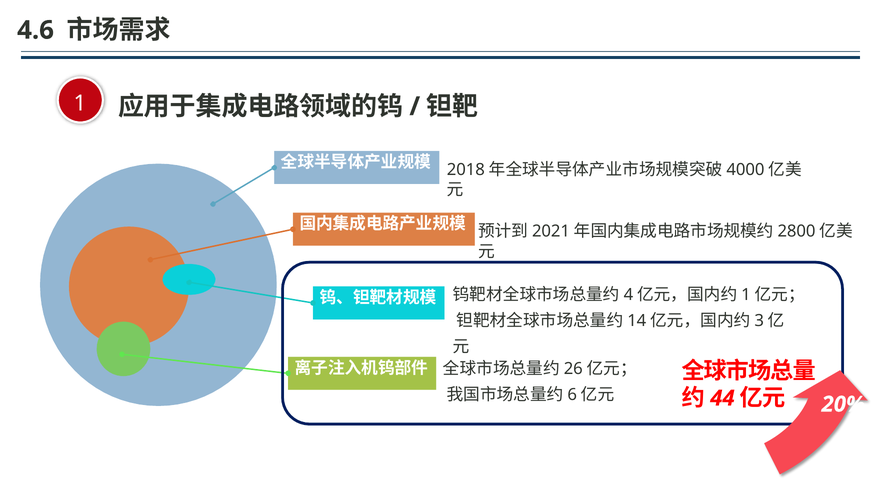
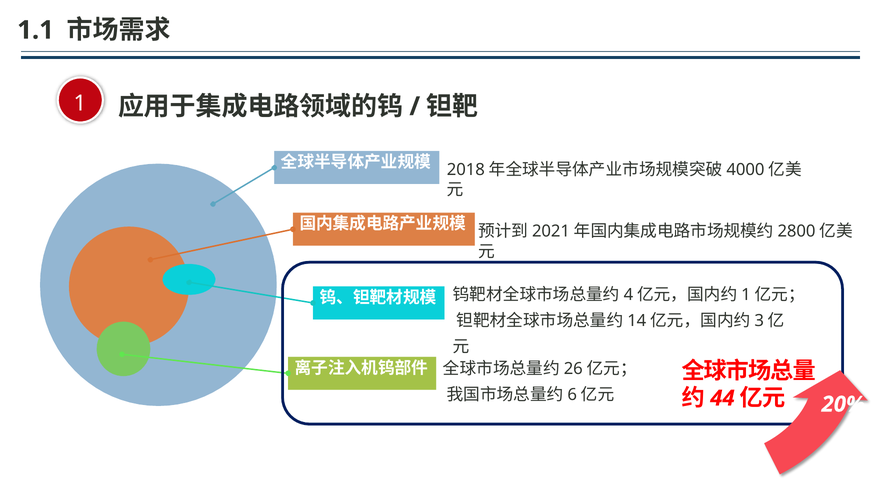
4.6: 4.6 -> 1.1 (36, 30)
